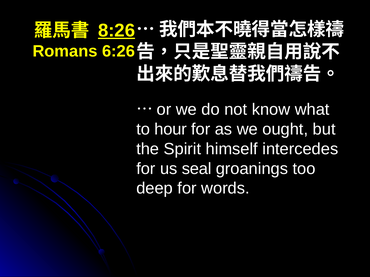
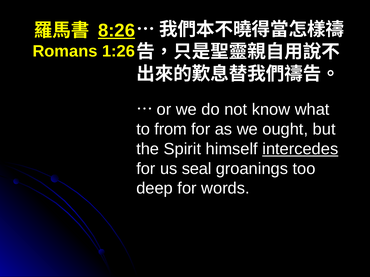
6:26: 6:26 -> 1:26 (118, 51)
hour: hour -> from (171, 129)
intercedes underline: none -> present (300, 149)
